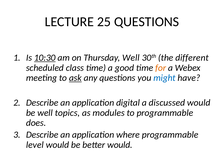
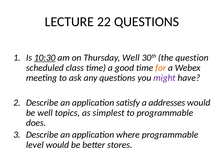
25: 25 -> 22 (104, 22)
different: different -> question (192, 58)
ask underline: present -> none (75, 78)
might colour: blue -> purple (164, 78)
digital: digital -> satisfy (128, 103)
discussed: discussed -> addresses (167, 103)
modules: modules -> simplest (109, 113)
better would: would -> stores (120, 145)
